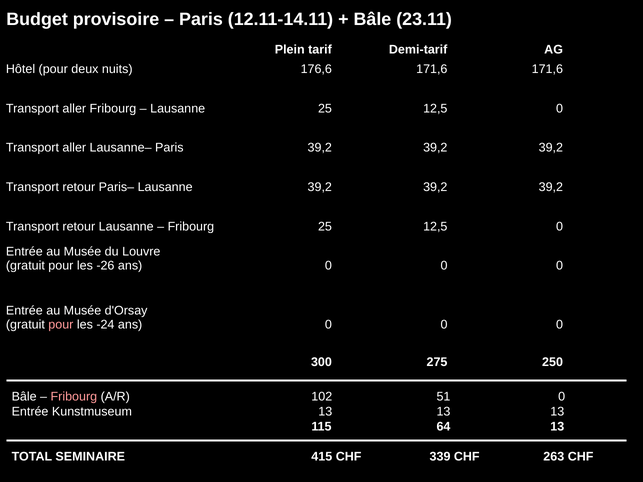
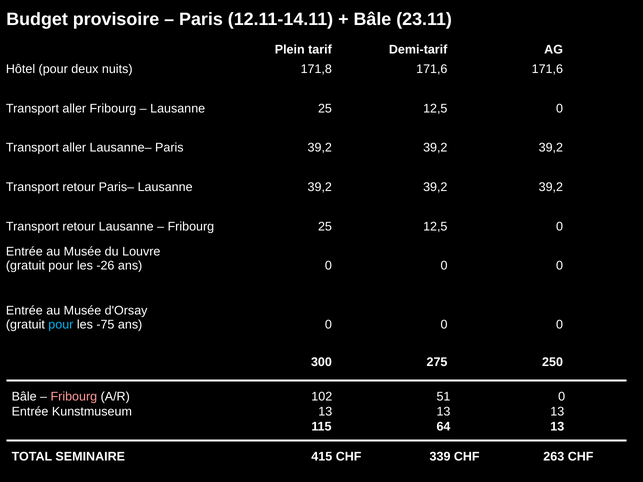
176,6: 176,6 -> 171,8 (316, 69)
pour colour: pink -> light blue (61, 325)
-24: -24 -> -75 (105, 325)
